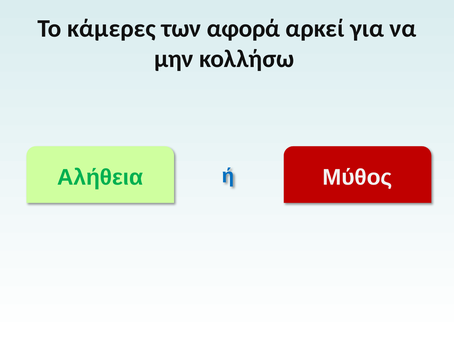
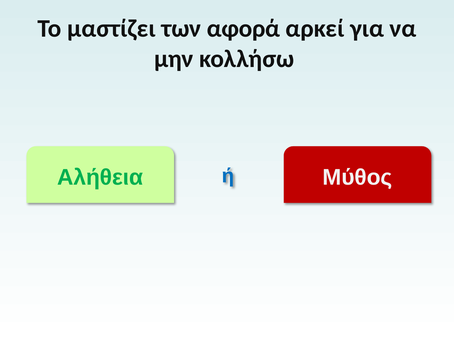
κάμερες: κάμερες -> μαστίζει (111, 29)
